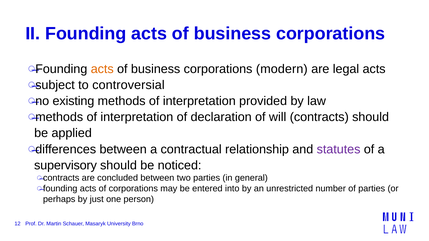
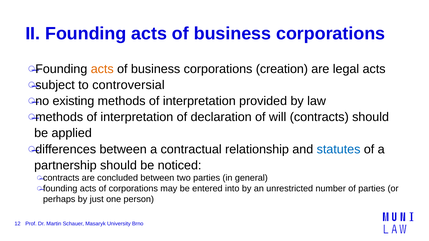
modern: modern -> creation (282, 69)
statutes colour: purple -> blue (339, 149)
supervisory: supervisory -> partnership (65, 166)
